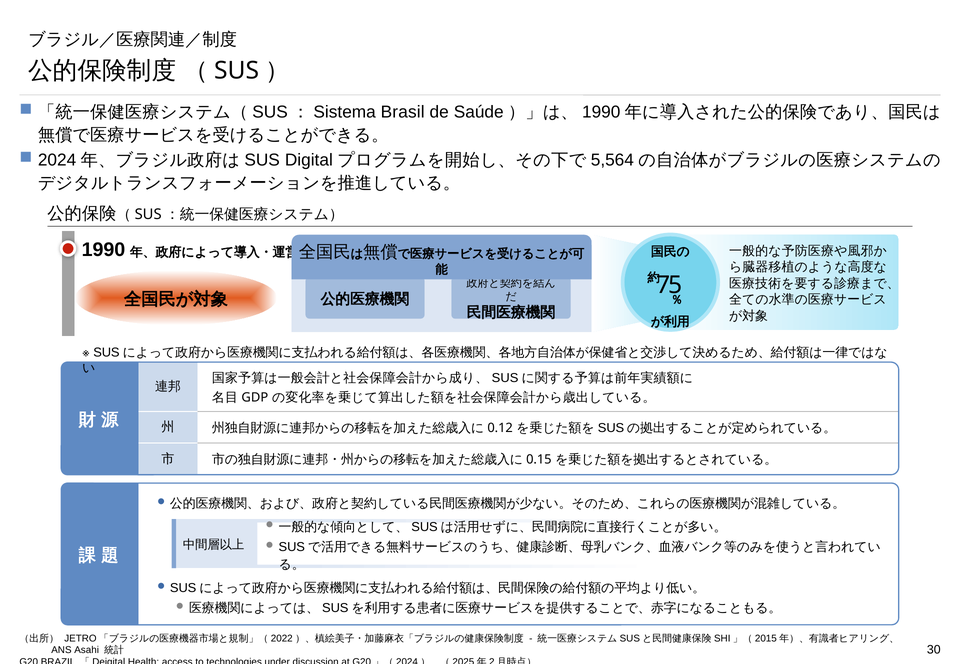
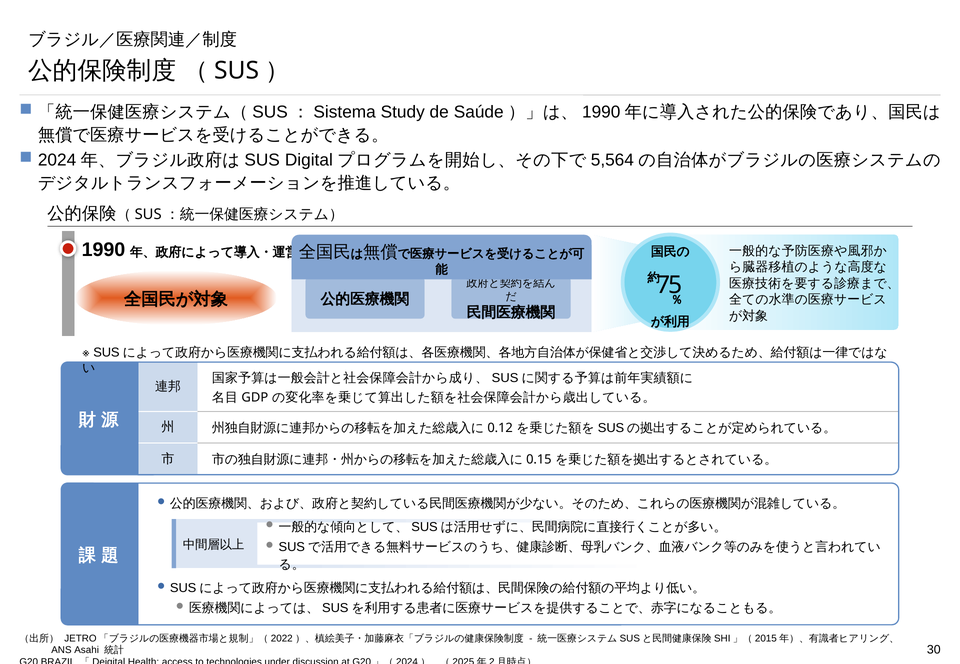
Brasil: Brasil -> Study (403, 112)
